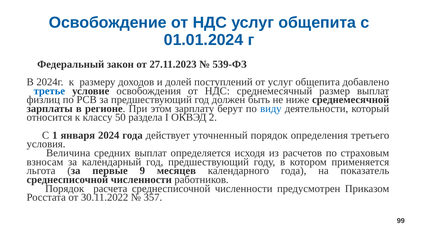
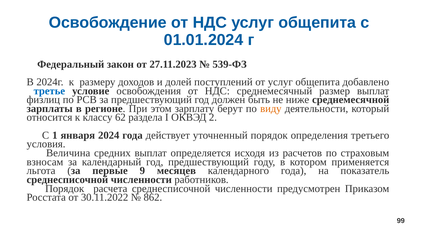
виду colour: blue -> orange (271, 109)
50: 50 -> 62 (120, 118)
357: 357 -> 862 (153, 198)
